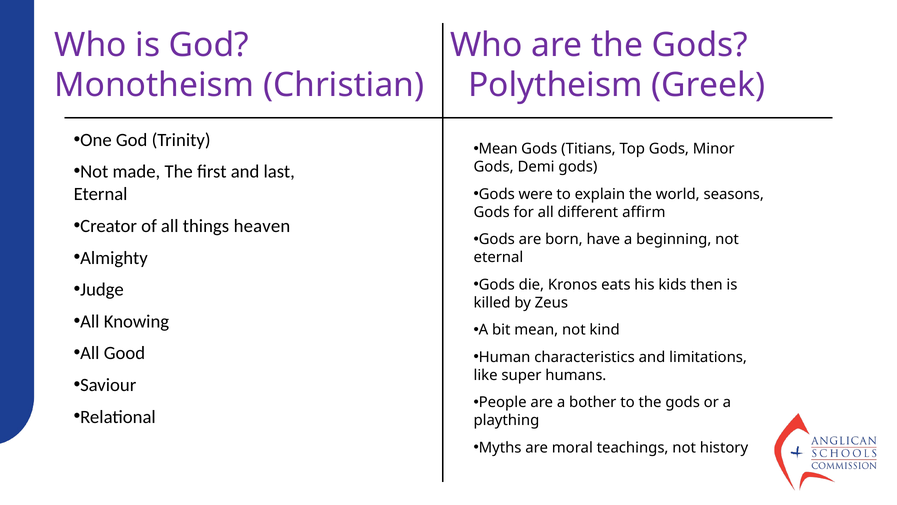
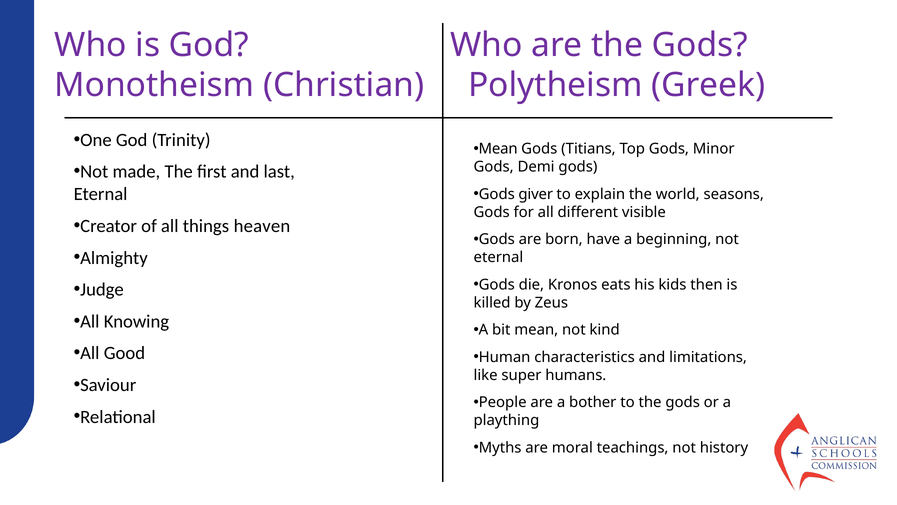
were: were -> giver (536, 194)
affirm: affirm -> visible (644, 212)
